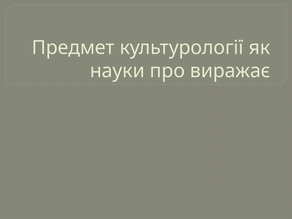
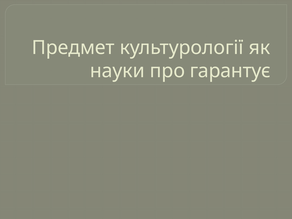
виражає: виражає -> гарантує (230, 71)
